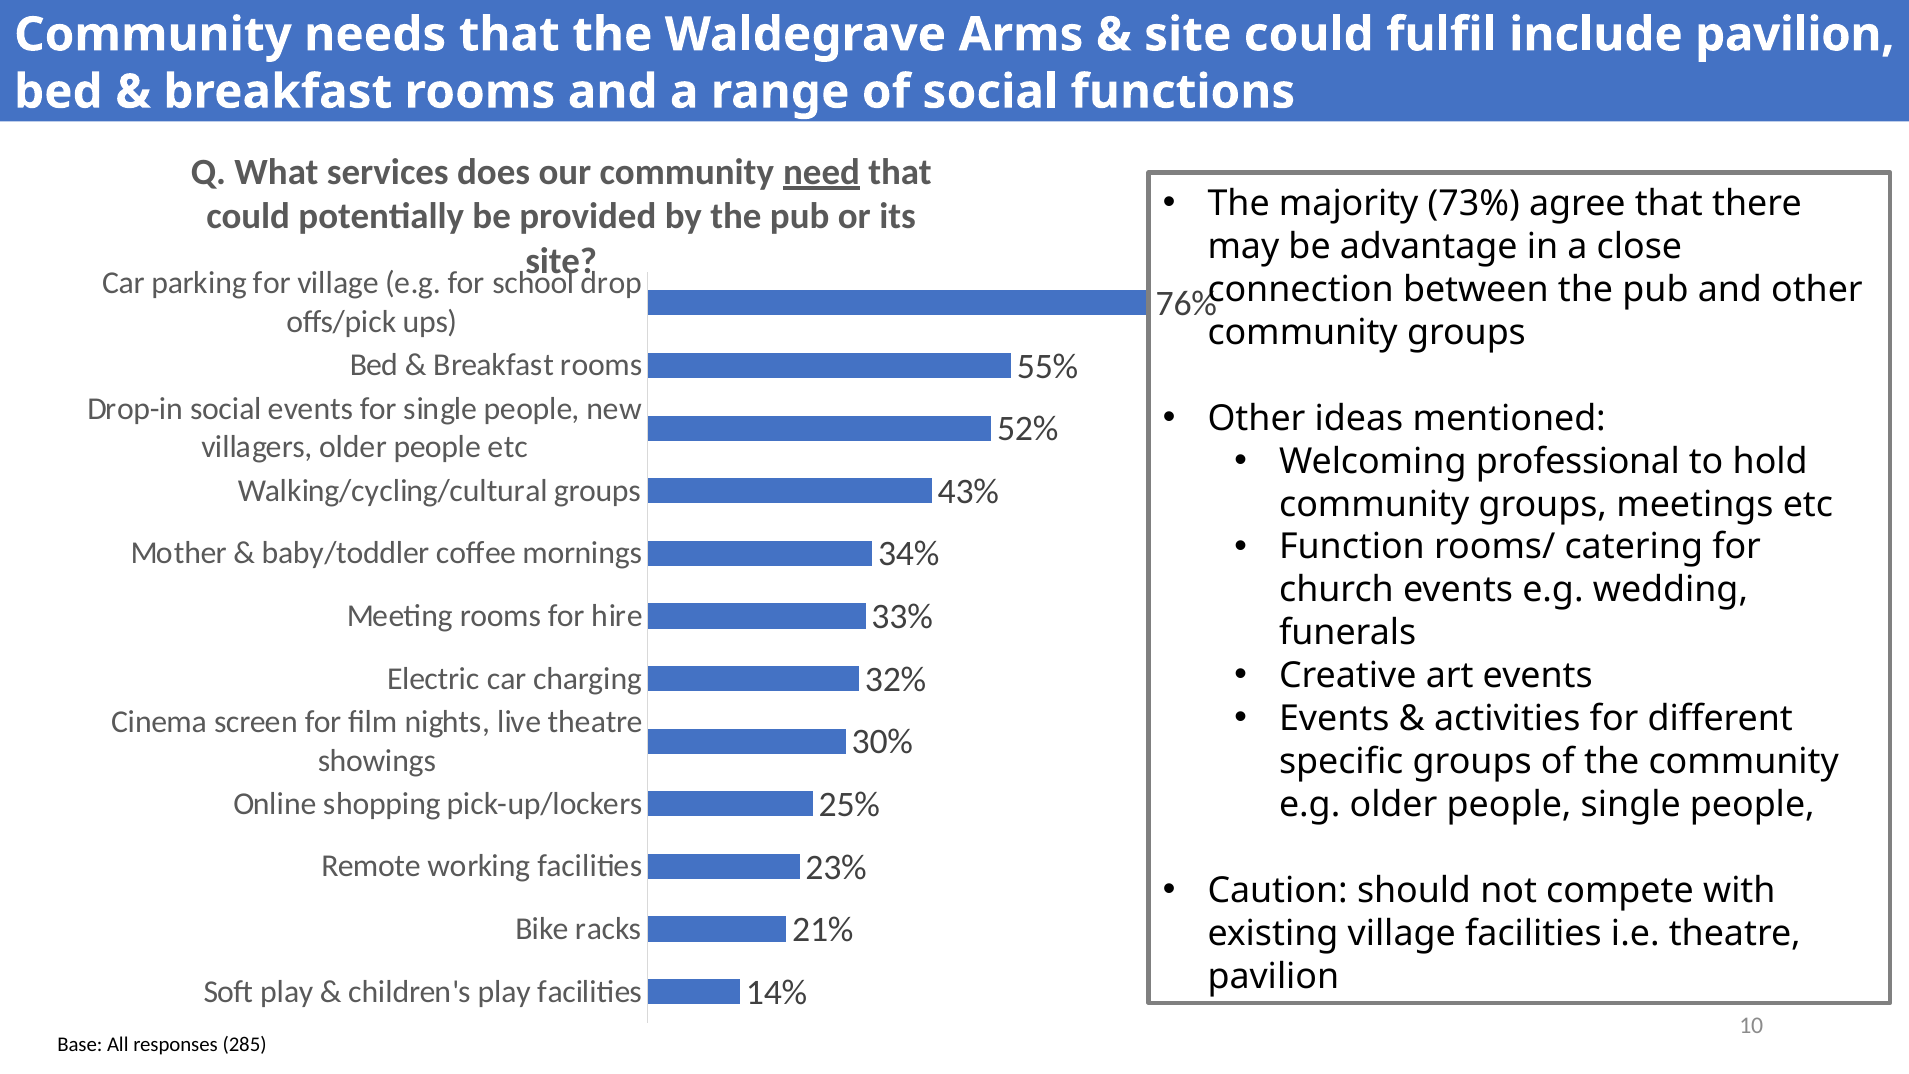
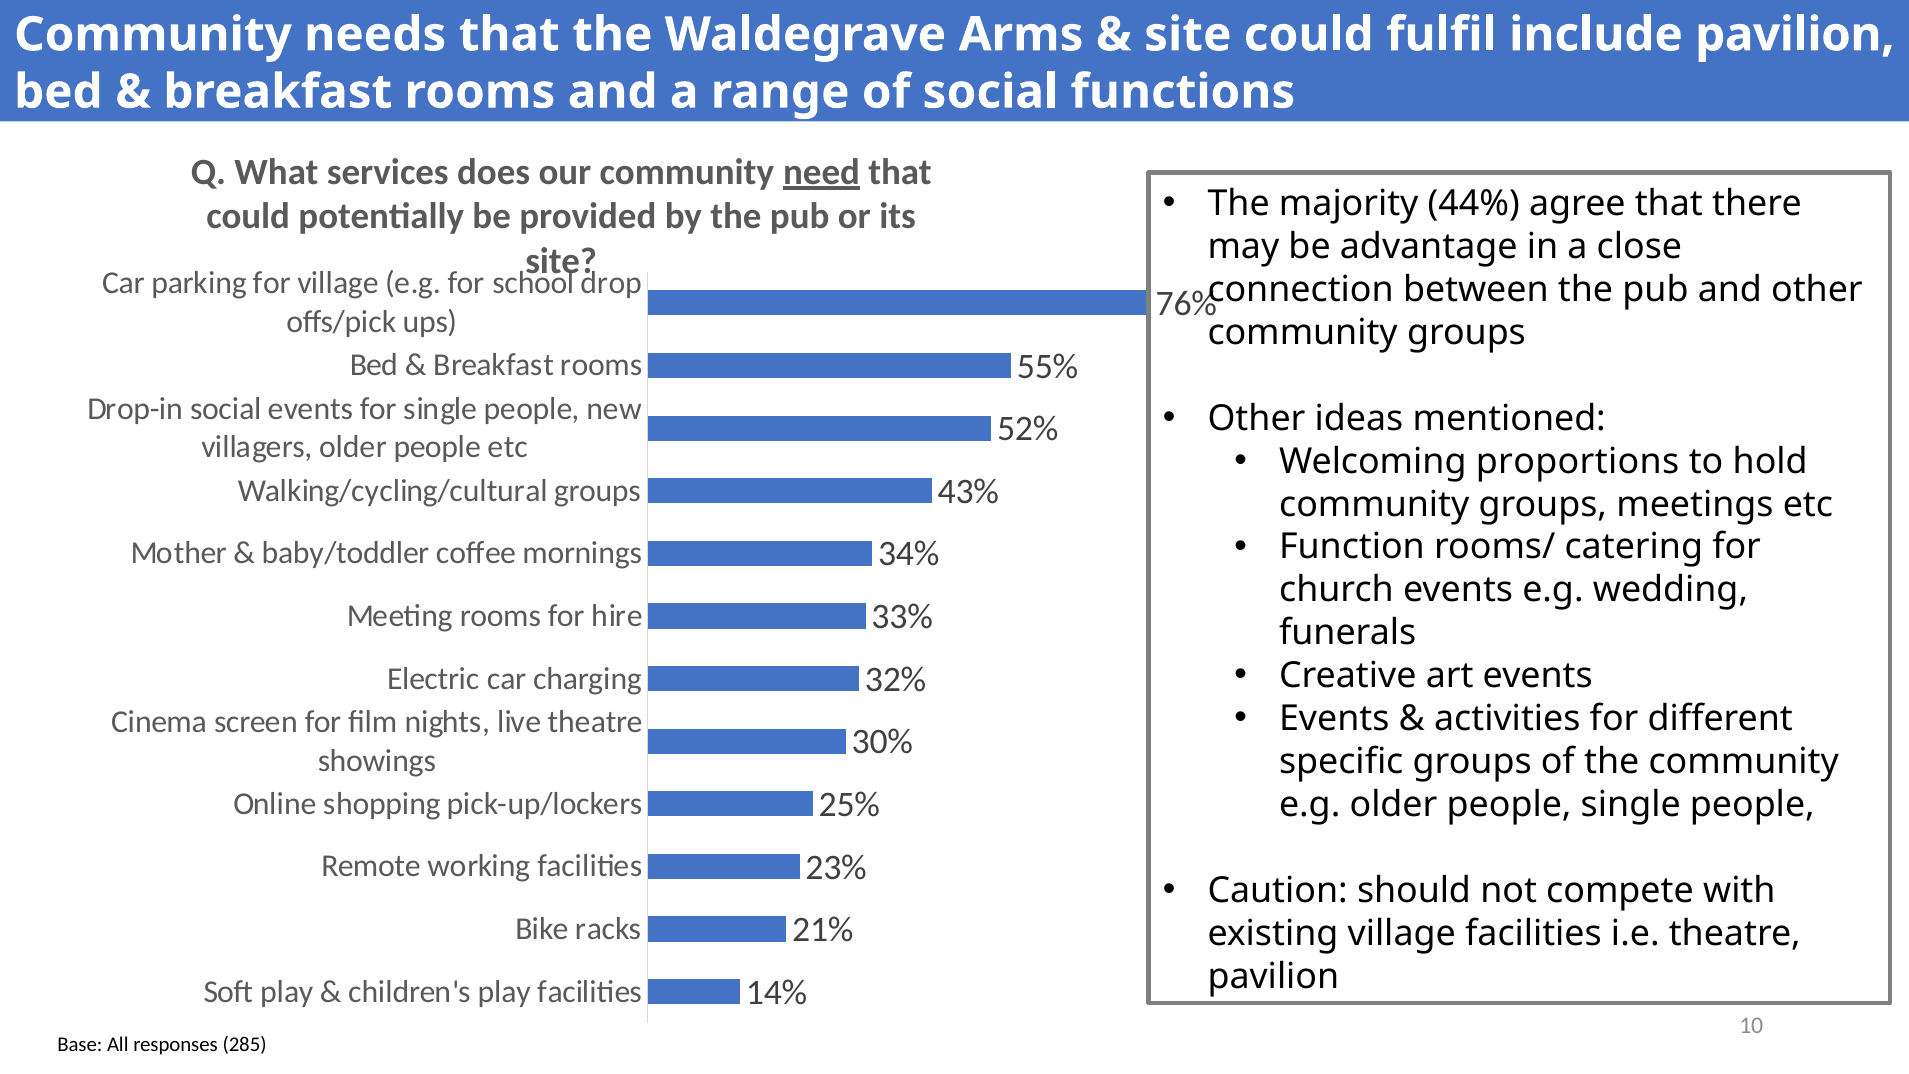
73%: 73% -> 44% (1474, 203)
professional: professional -> proportions (1578, 461)
